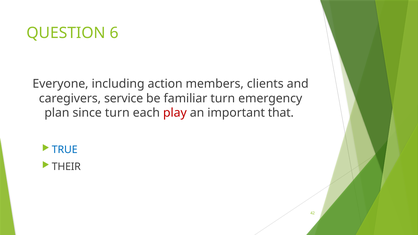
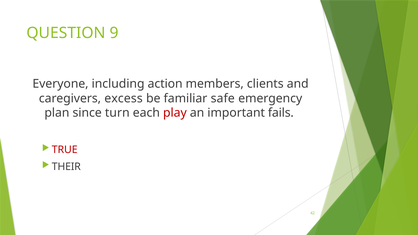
6: 6 -> 9 (114, 33)
service: service -> excess (124, 98)
familiar turn: turn -> safe (223, 98)
that: that -> fails (281, 113)
TRUE colour: blue -> red (65, 150)
